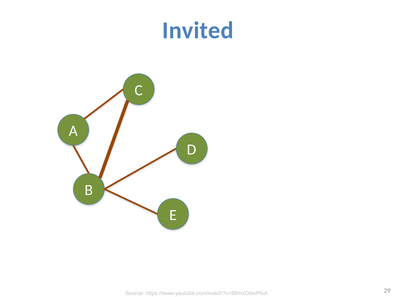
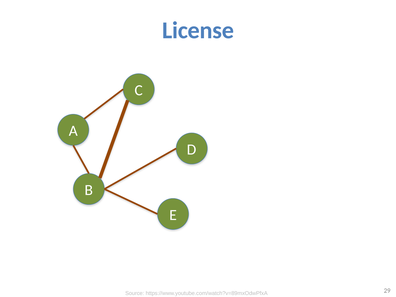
Invited: Invited -> License (198, 30)
